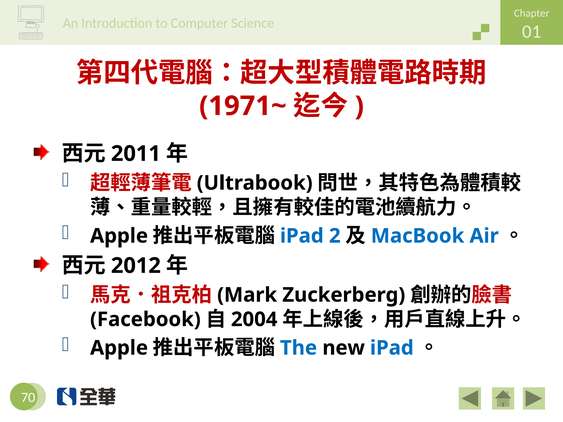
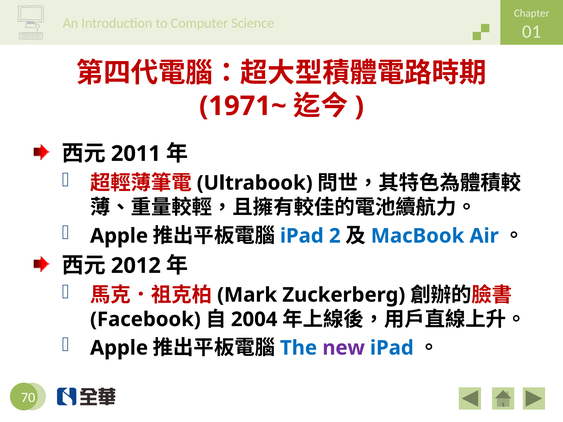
new colour: black -> purple (344, 348)
